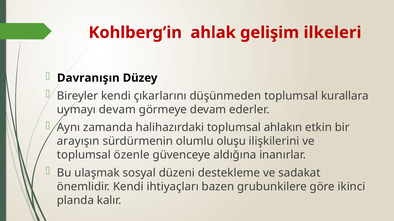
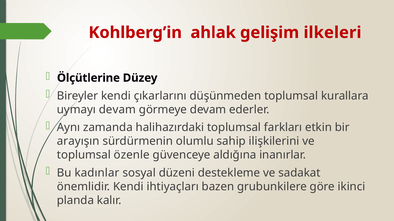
Davranışın: Davranışın -> Ölçütlerine (88, 78)
ahlakın: ahlakın -> farkları (283, 128)
oluşu: oluşu -> sahip (231, 142)
ulaşmak: ulaşmak -> kadınlar (97, 173)
